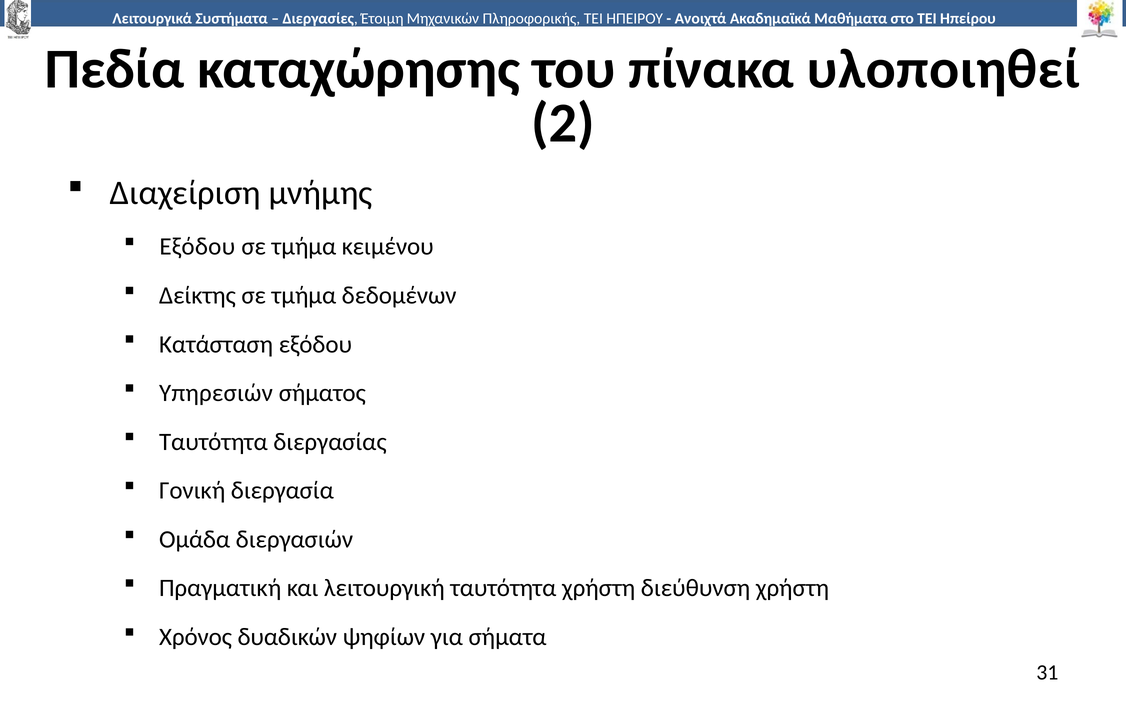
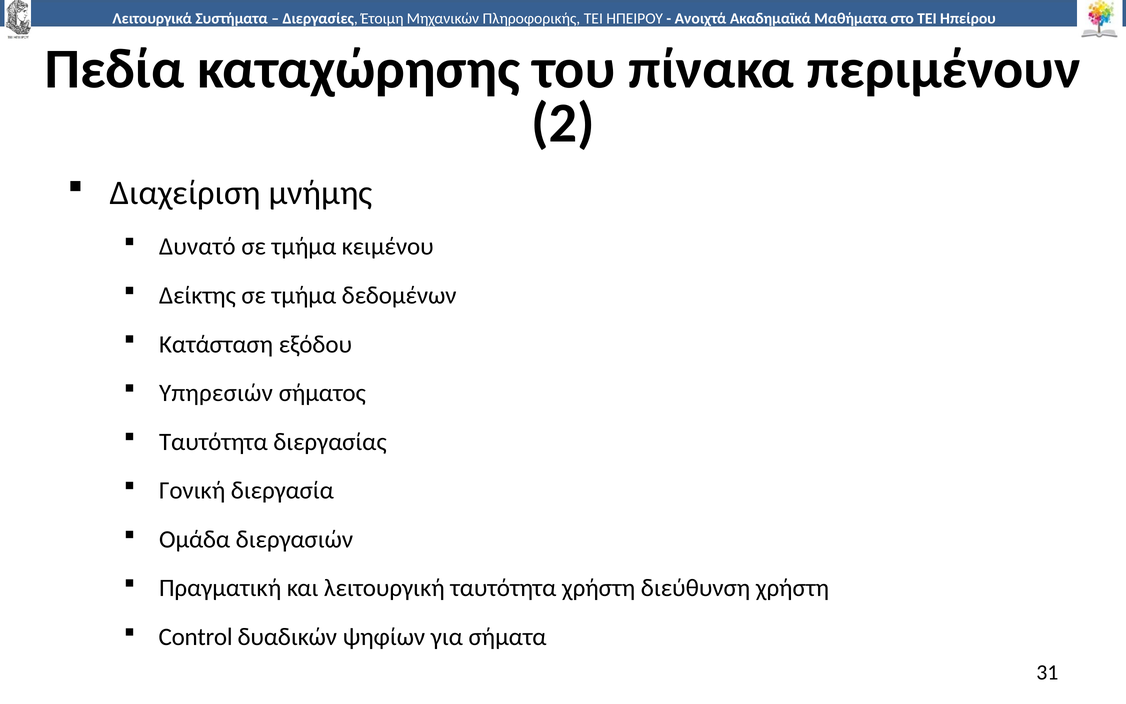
υλοποιηθεί: υλοποιηθεί -> περιμένουν (944, 69)
Εξόδου: Εξόδου -> Δυνατό (197, 247)
Χρόνος: Χρόνος -> Control (196, 637)
